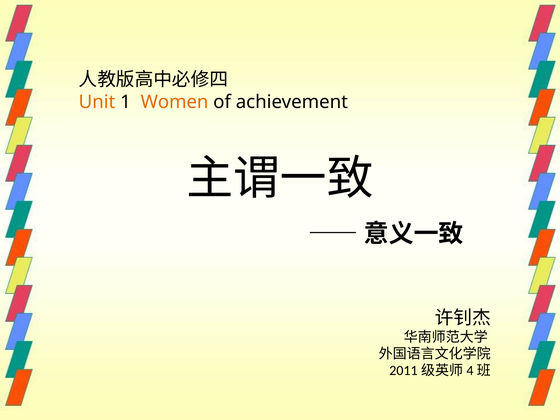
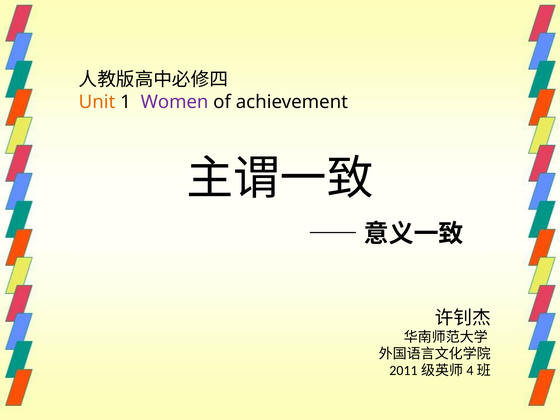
Women colour: orange -> purple (175, 102)
